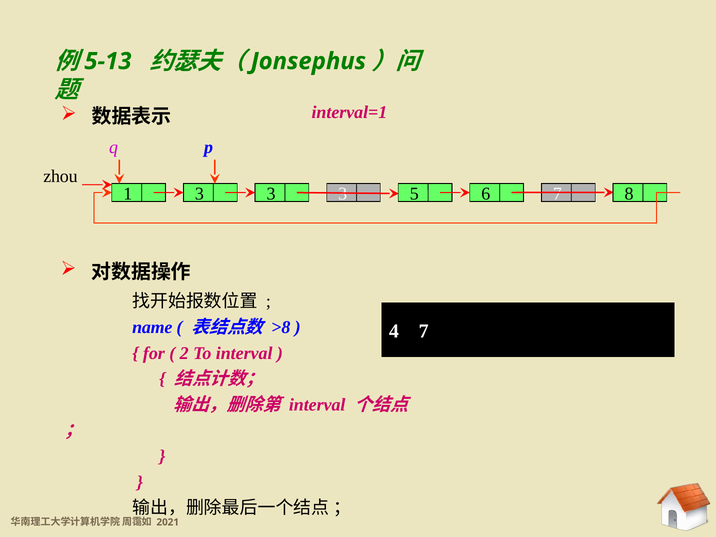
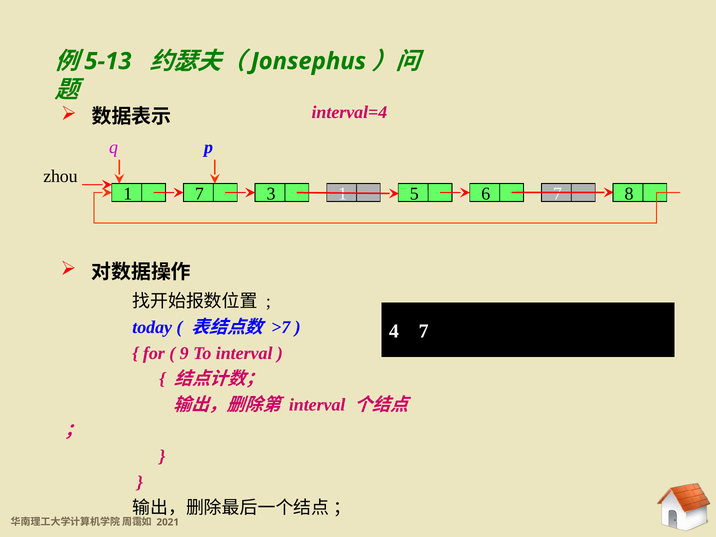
interval=1: interval=1 -> interval=4 (349, 113)
1 3: 3 -> 7 (199, 194)
3: 3 -> 1 (343, 194)
name: name -> today (152, 328)
>8: >8 -> >7 (281, 328)
2: 2 -> 9 (184, 353)
